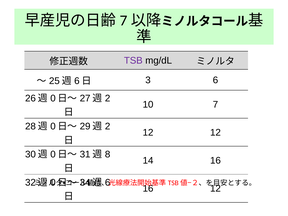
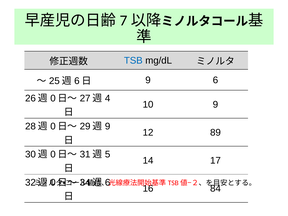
TSB colour: purple -> blue (133, 61)
3: 3 -> 9 (148, 80)
2: 2 -> 4 (108, 98)
10 7: 7 -> 9 (215, 104)
2: 2 -> 9 (108, 126)
12 12: 12 -> 89 (215, 133)
8: 8 -> 5 (108, 154)
14 16: 16 -> 17 (215, 161)
16 12: 12 -> 84 (215, 189)
